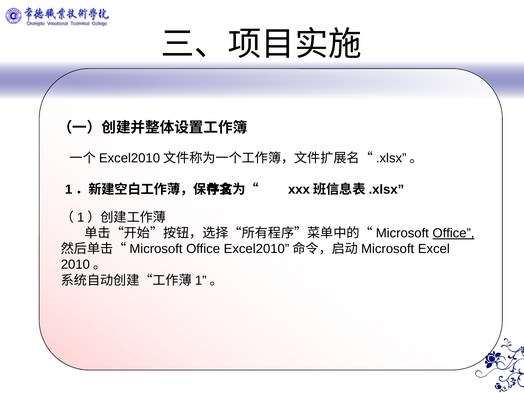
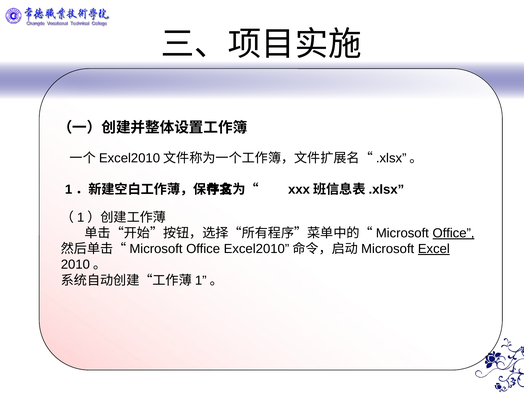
Excel underline: none -> present (434, 249)
